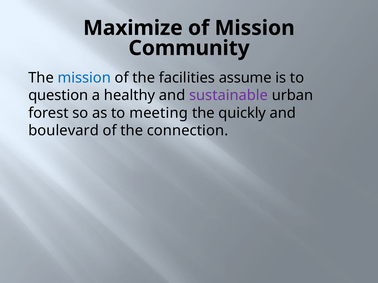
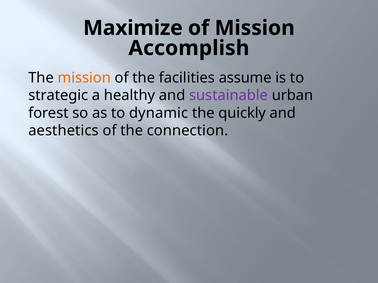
Community: Community -> Accomplish (189, 48)
mission colour: blue -> orange (84, 78)
question: question -> strategic (58, 96)
meeting: meeting -> dynamic (159, 113)
boulevard: boulevard -> aesthetics (64, 131)
